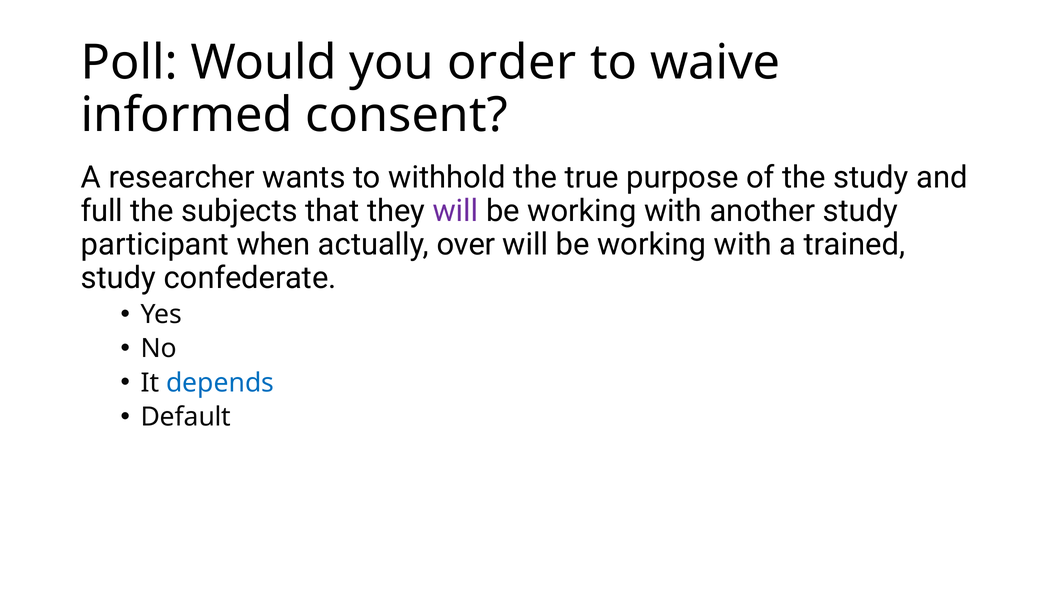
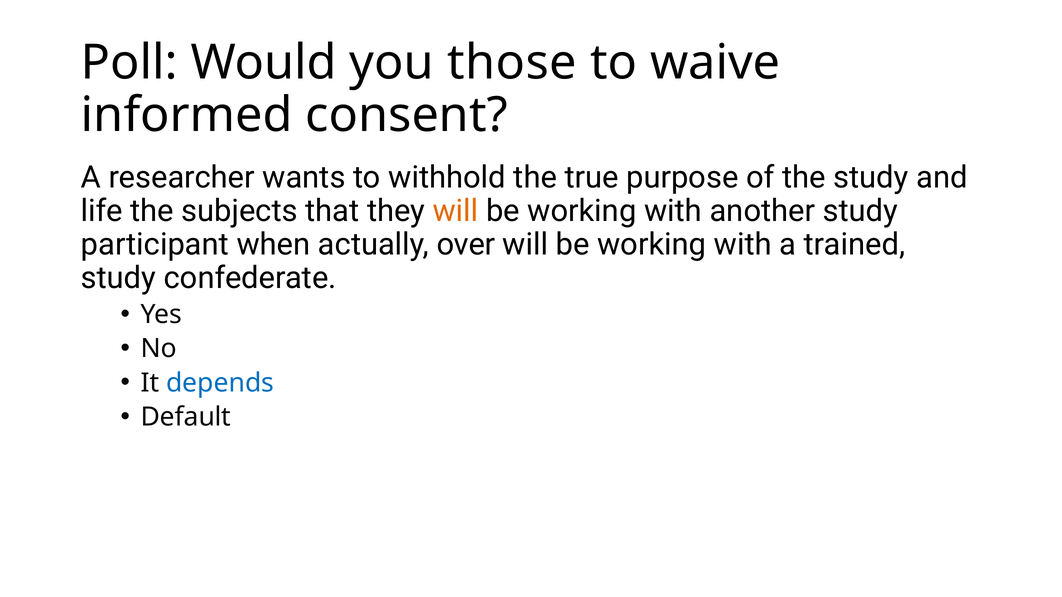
order: order -> those (512, 63)
full: full -> life (102, 211)
will colour: purple -> orange (456, 211)
